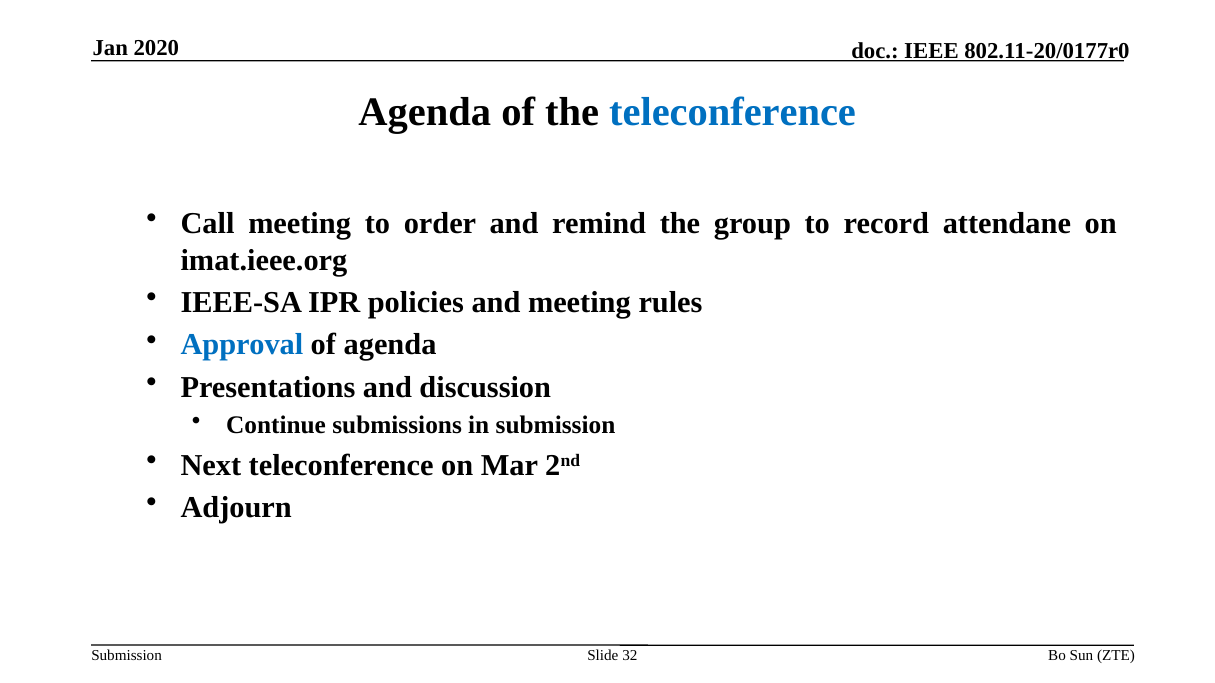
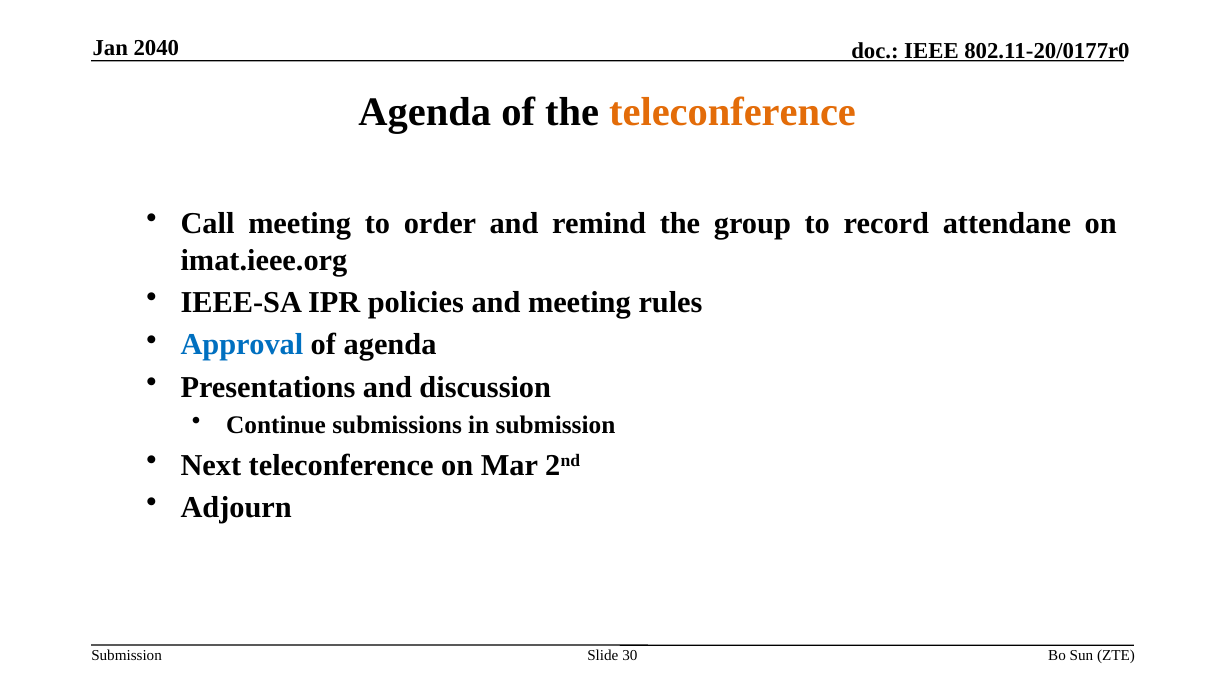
2020: 2020 -> 2040 (156, 48)
teleconference colour: blue -> orange (733, 113)
32: 32 -> 30 (630, 655)
